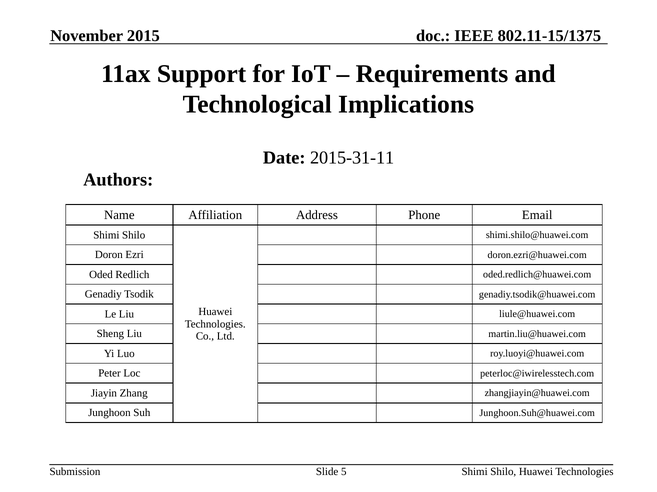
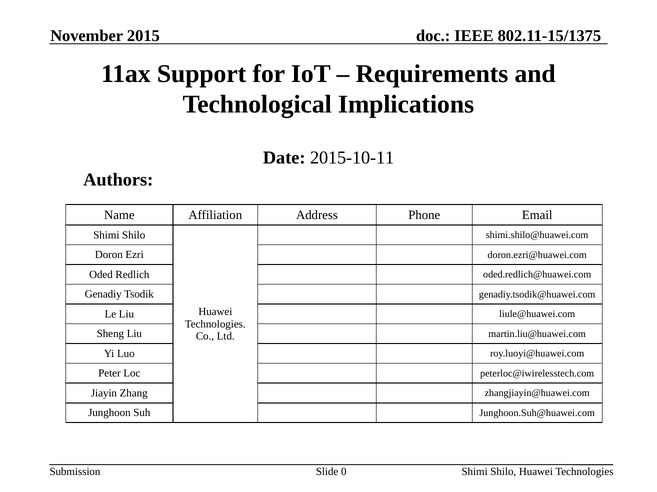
2015-31-11: 2015-31-11 -> 2015-10-11 (352, 158)
5: 5 -> 0 (344, 473)
